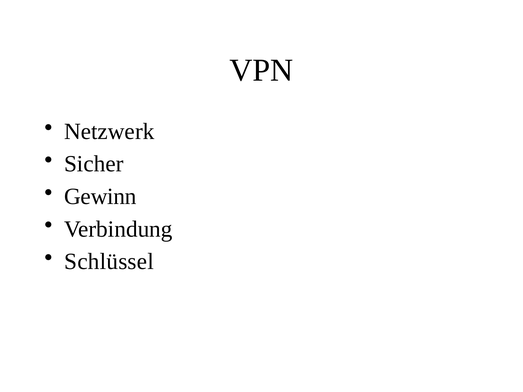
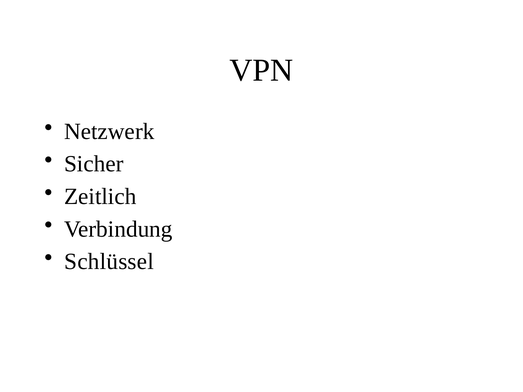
Gewinn: Gewinn -> Zeitlich (100, 197)
